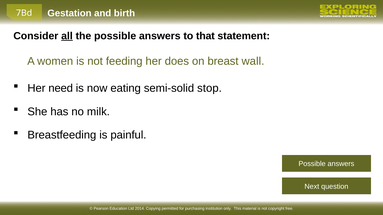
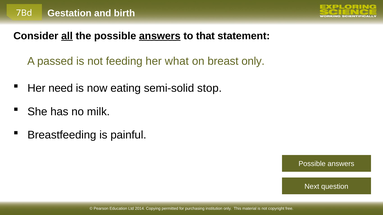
answers underline: none -> present (160, 36)
women: women -> passed (55, 61)
does: does -> what (177, 61)
breast wall: wall -> only (253, 61)
